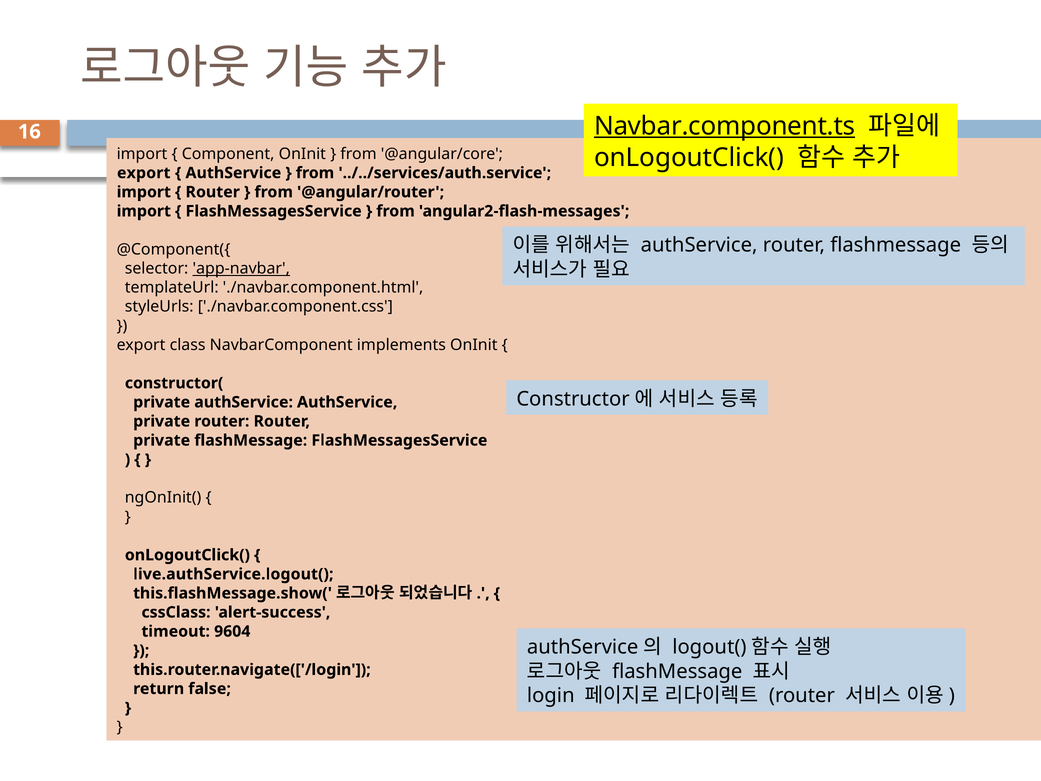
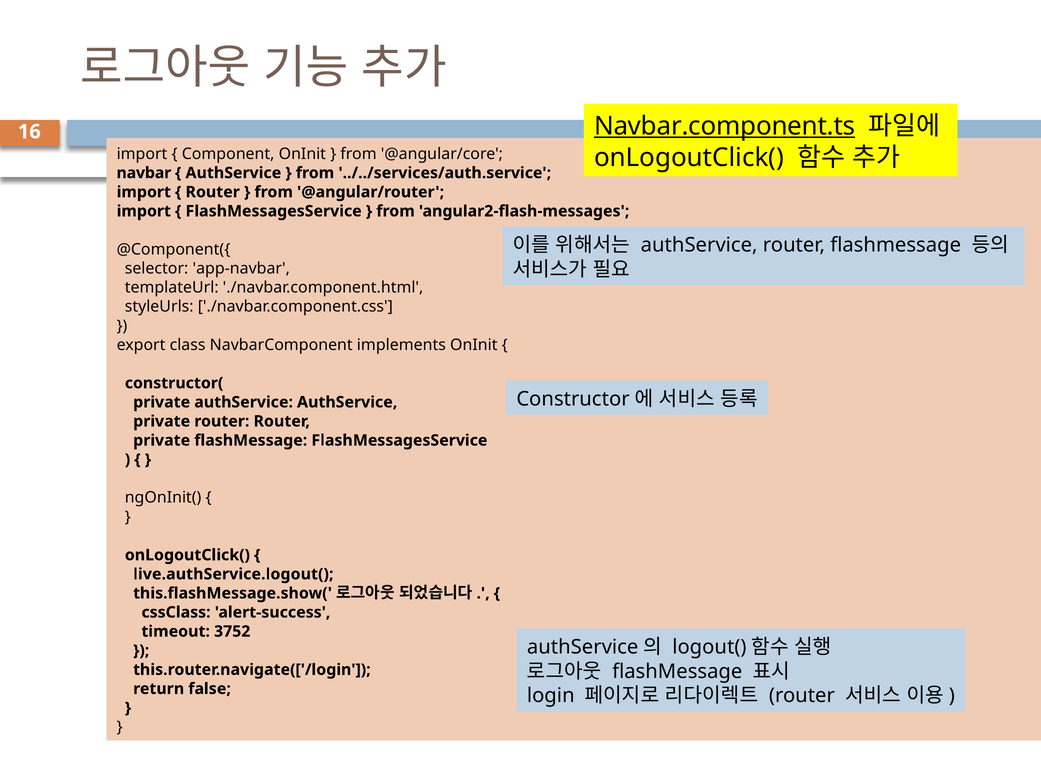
export: export -> navbar (144, 173)
app-navbar underline: present -> none (241, 268)
9604: 9604 -> 3752 (232, 631)
